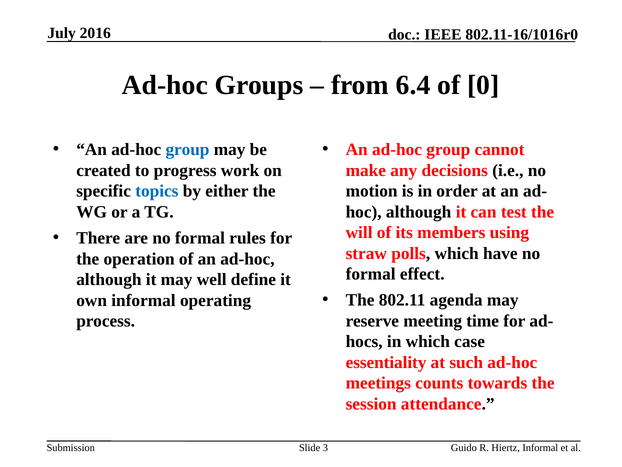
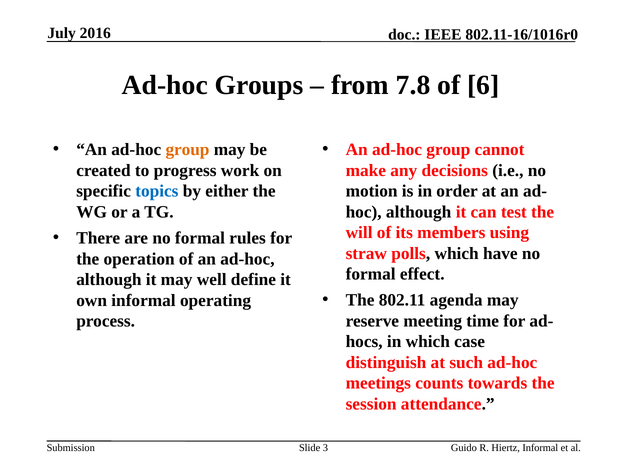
6.4: 6.4 -> 7.8 (413, 85)
0: 0 -> 6 (483, 85)
group colour: blue -> orange (187, 150)
essentiality: essentiality -> distinguish (386, 362)
